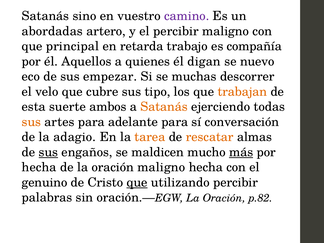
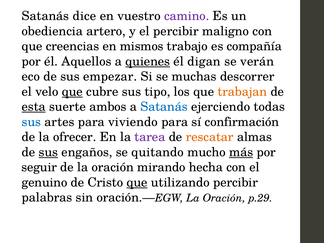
sino: sino -> dice (84, 16)
abordadas: abordadas -> obediencia (52, 31)
principal: principal -> creencias (73, 46)
retarda: retarda -> mismos (142, 46)
quienes underline: none -> present (148, 61)
nuevo: nuevo -> verán (257, 61)
que underline: none -> present (72, 92)
esta underline: none -> present (34, 107)
Satanás colour: orange -> blue (164, 107)
sus colour: orange -> blue (31, 122)
adelante: adelante -> viviendo (133, 122)
conversación: conversación -> confirmación (242, 122)
adagio: adagio -> ofrecer (75, 137)
tarea colour: orange -> purple (150, 137)
maldicen: maldicen -> quitando (158, 152)
hecha: hecha -> seguir (39, 167)
oración maligno: maligno -> mirando (161, 167)
p.82: p.82 -> p.29 (261, 198)
